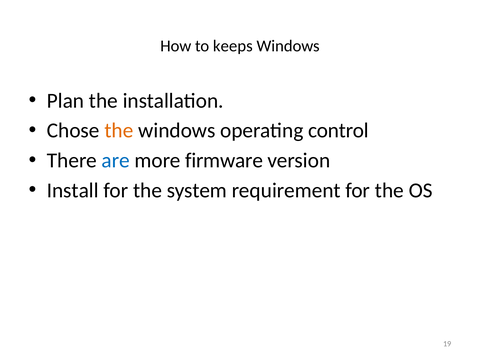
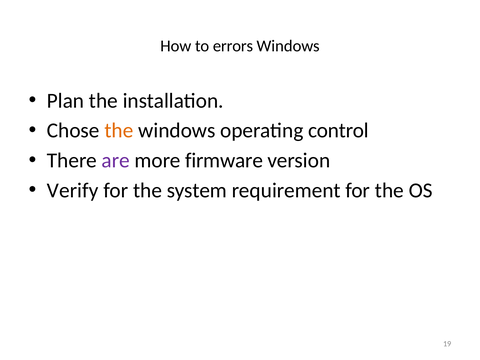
keeps: keeps -> errors (233, 46)
are colour: blue -> purple (116, 160)
Install: Install -> Verify (73, 190)
